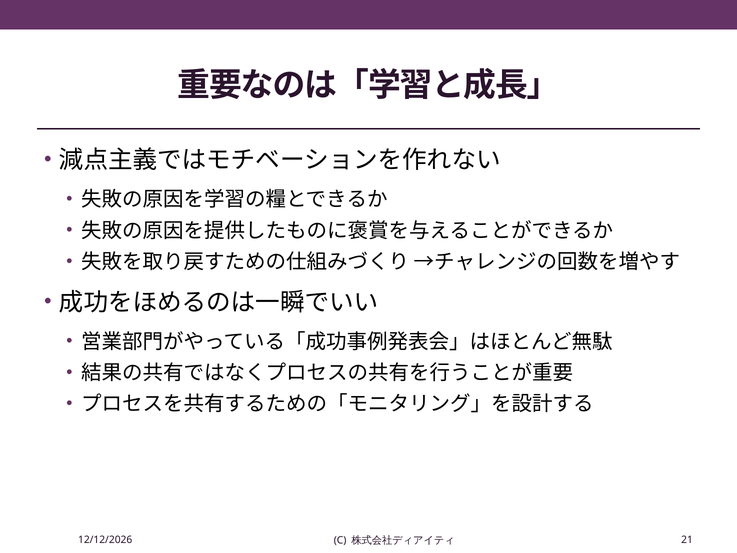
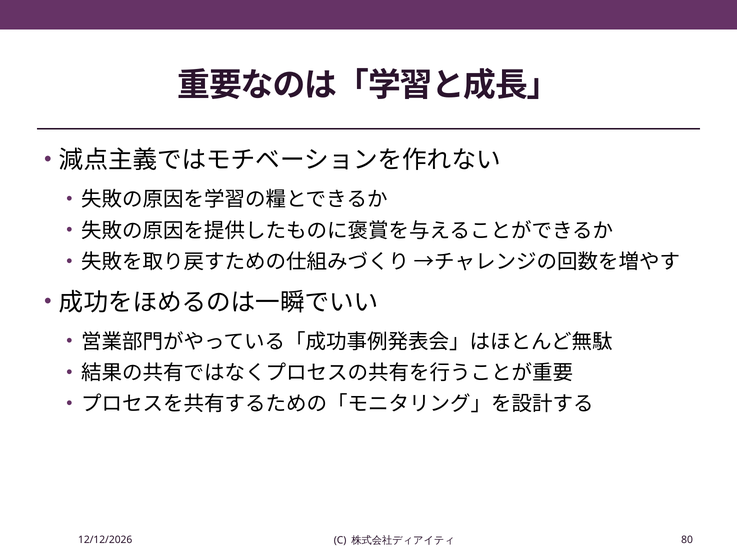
21: 21 -> 80 (687, 539)
